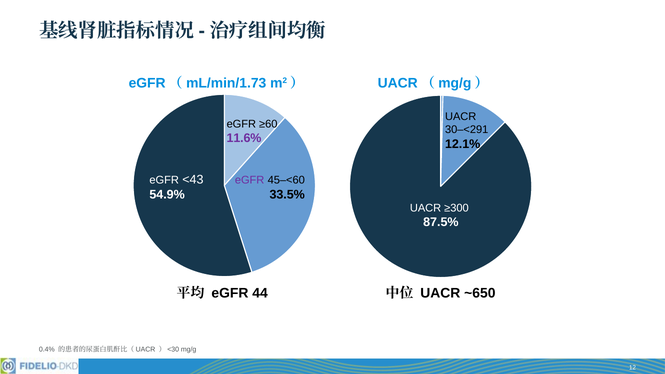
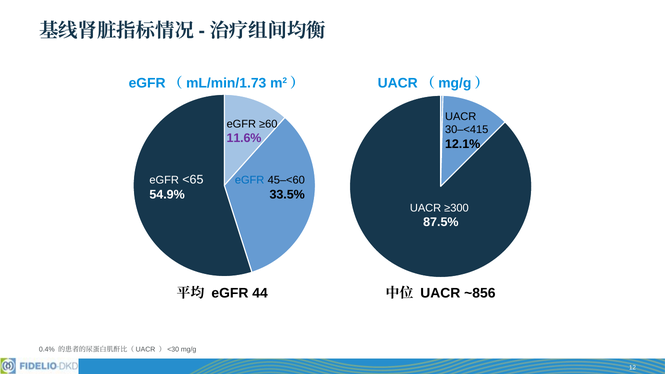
30–<291: 30–<291 -> 30–<415 (467, 130)
<43: <43 -> <65 (193, 180)
eGFR colour: purple -> blue (250, 180)
~650: ~650 -> ~856 (480, 293)
